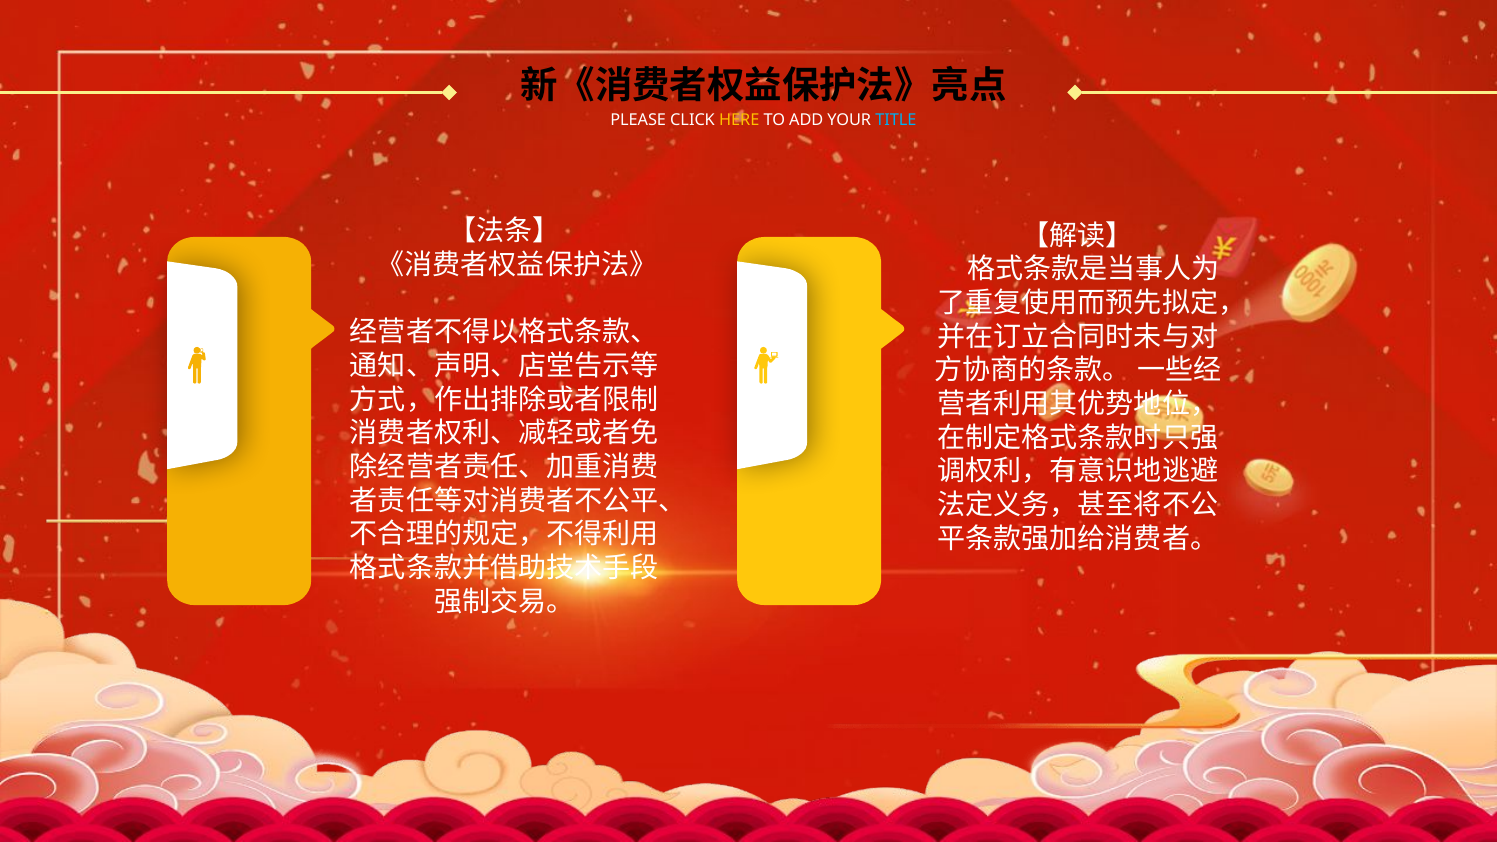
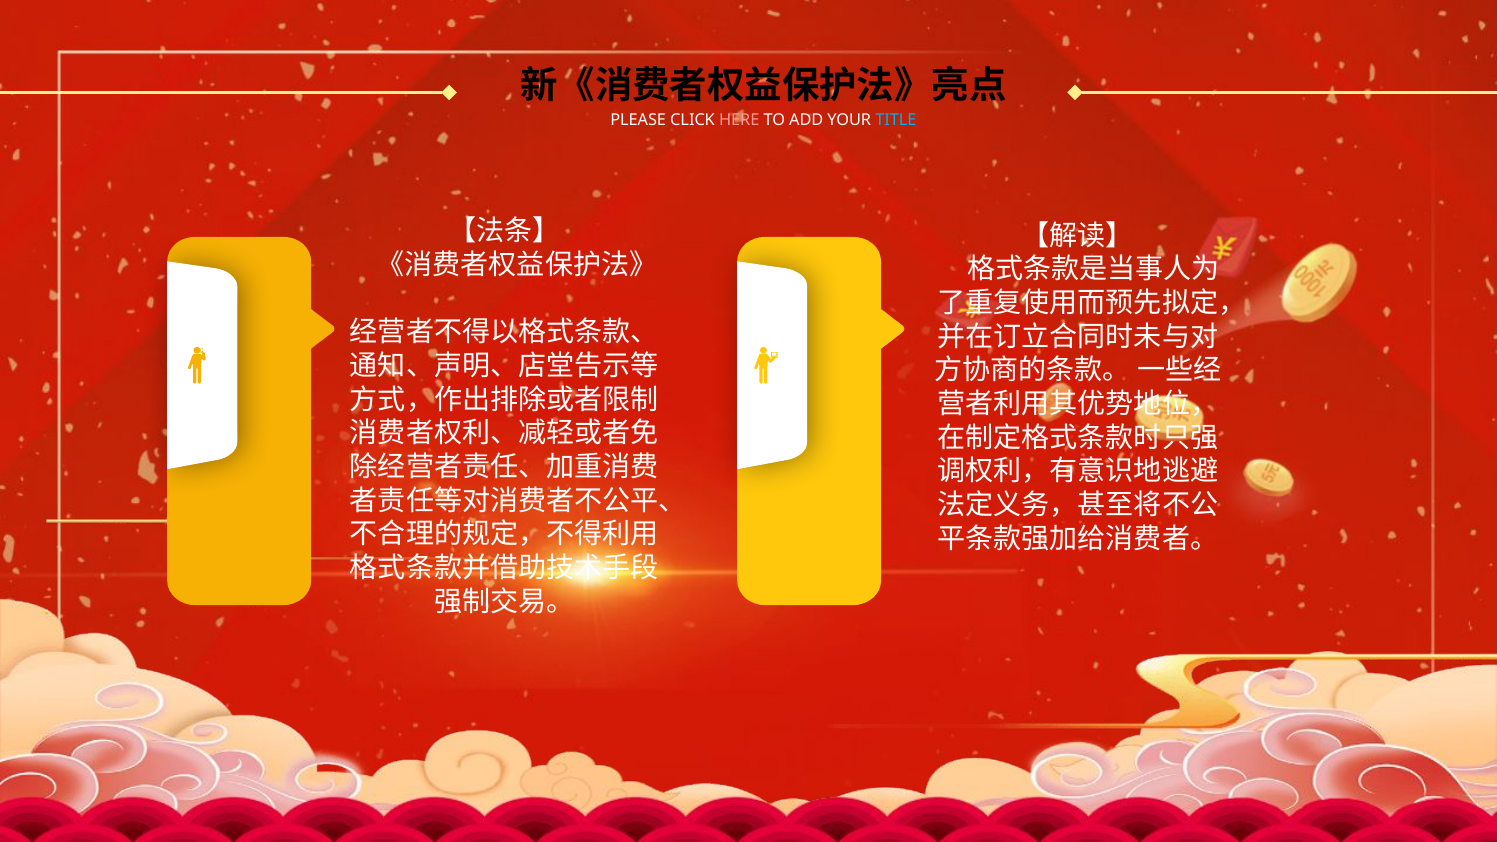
HERE colour: yellow -> pink (739, 120)
